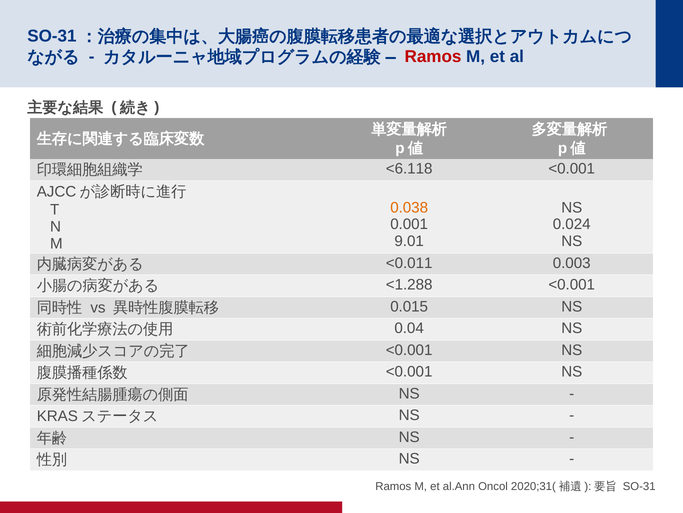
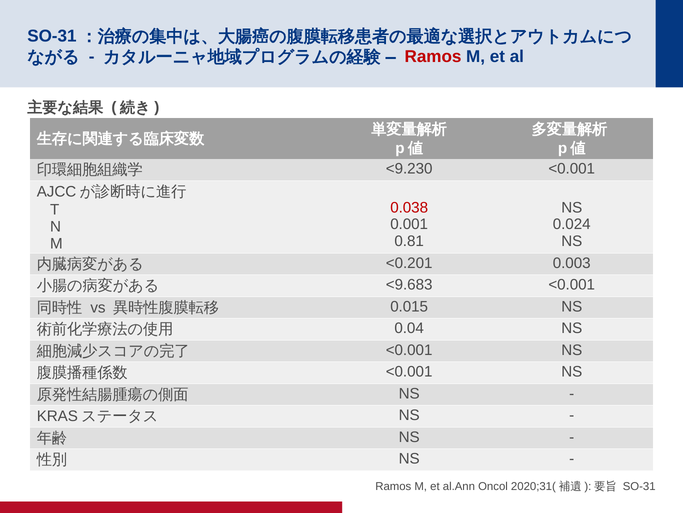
<6.118: <6.118 -> <9.230 (409, 169)
0.038 colour: orange -> red (409, 207)
9.01: 9.01 -> 0.81 (409, 241)
<0.011: <0.011 -> <0.201 (409, 263)
<1.288: <1.288 -> <9.683 (409, 284)
